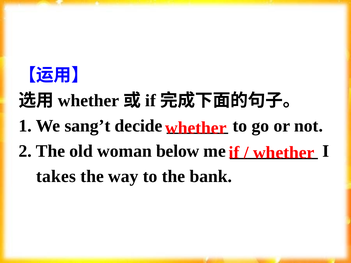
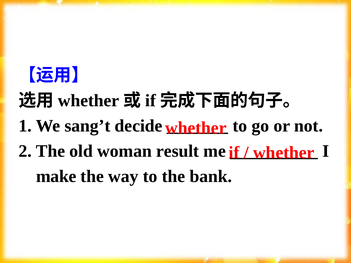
below: below -> result (178, 151)
takes: takes -> make (56, 176)
